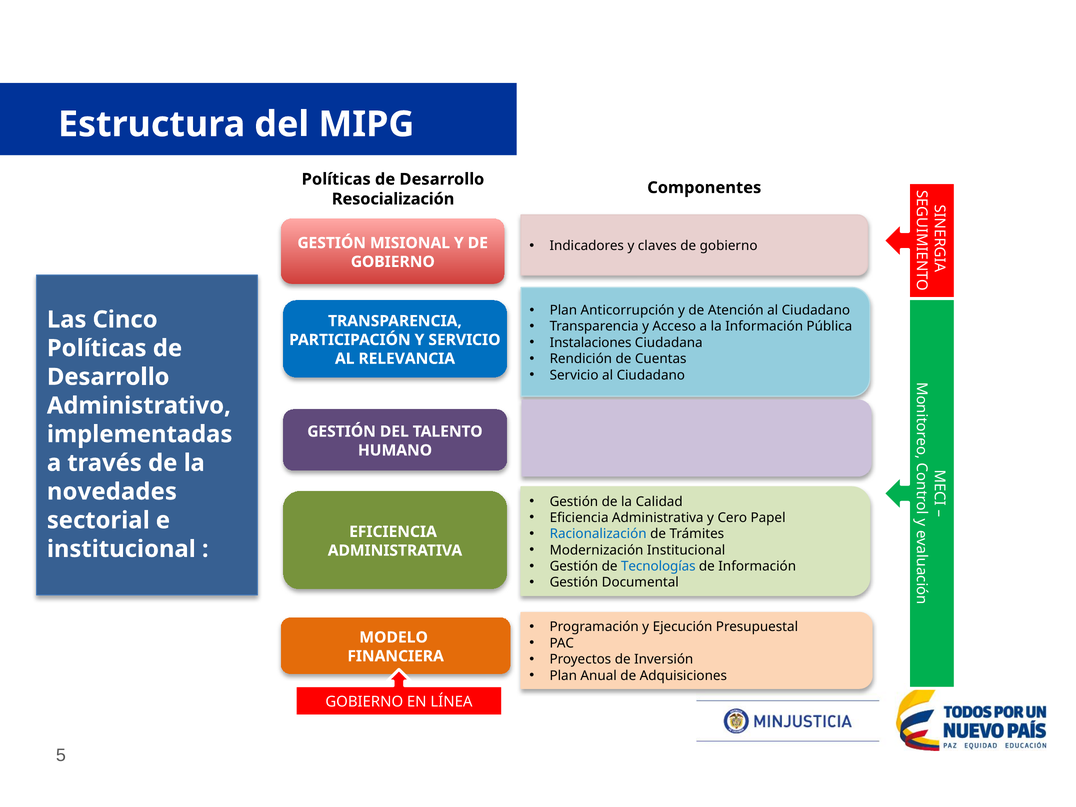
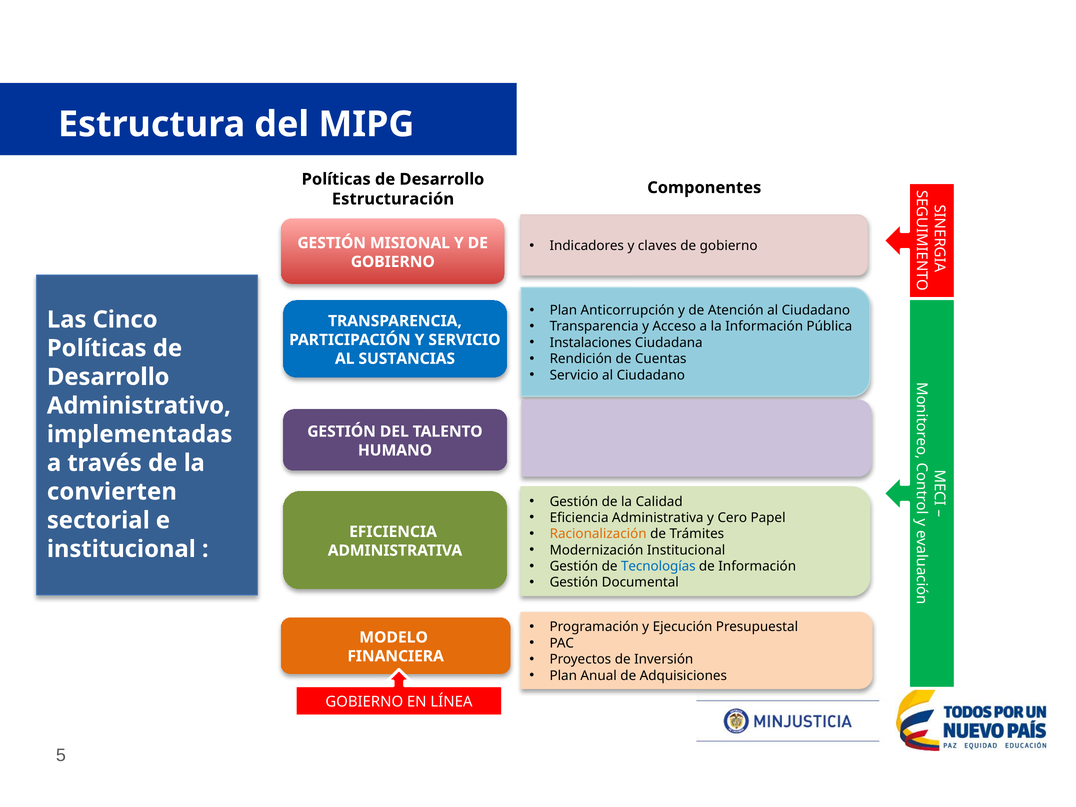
Resocialización: Resocialización -> Estructuración (393, 199)
RELEVANCIA: RELEVANCIA -> SUSTANCIAS (407, 359)
novedades: novedades -> convierten (112, 492)
Racionalización colour: blue -> orange (598, 534)
